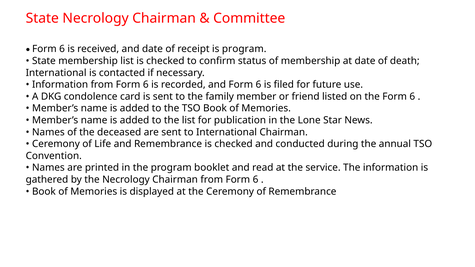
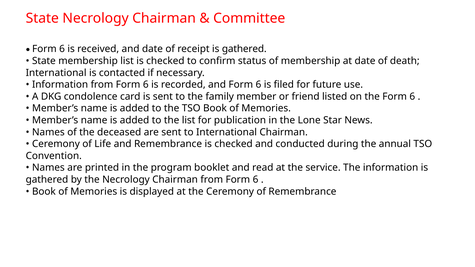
receipt is program: program -> gathered (244, 49)
